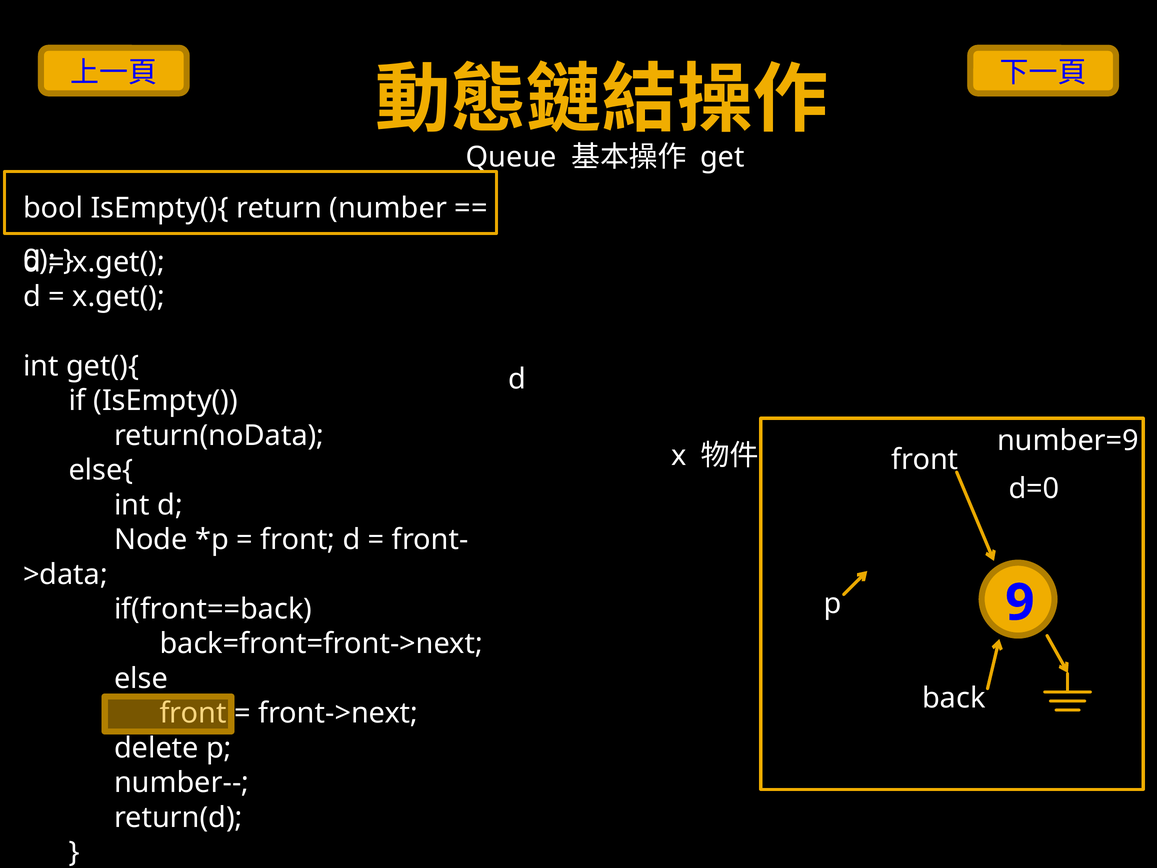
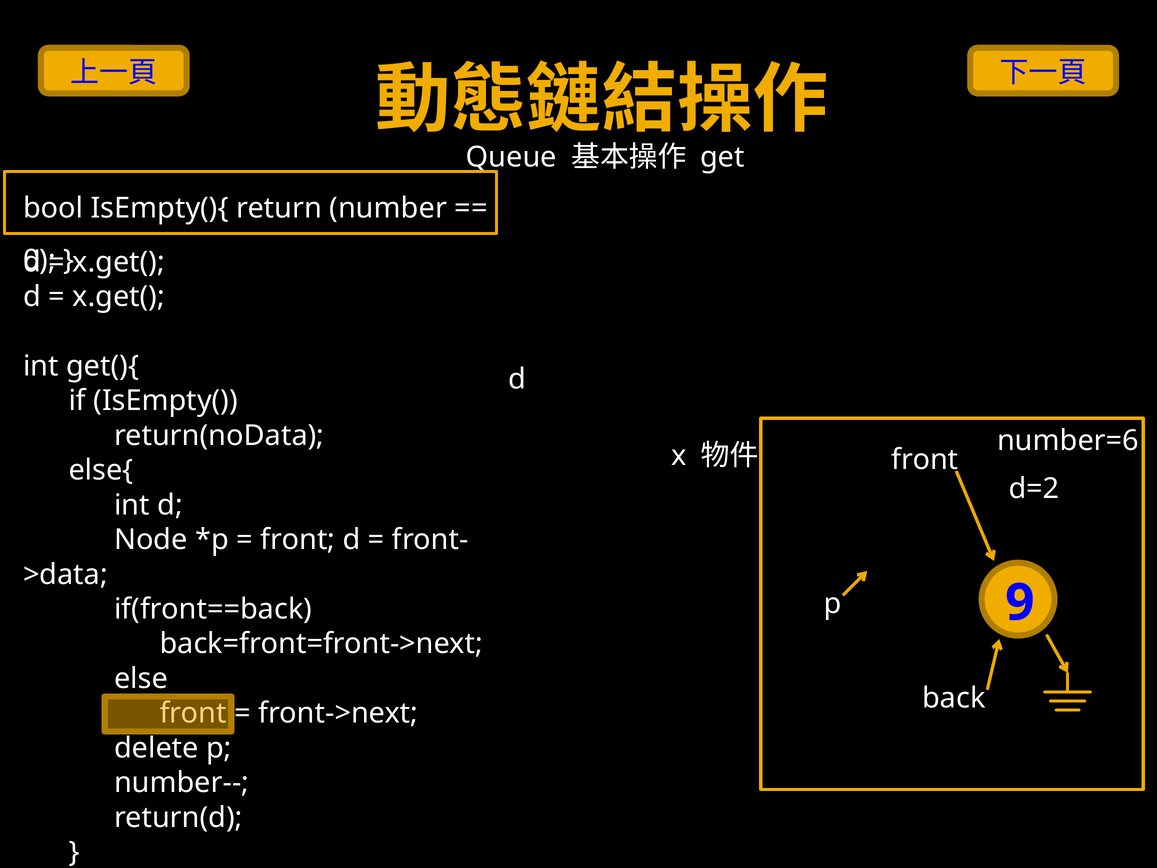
number=9: number=9 -> number=6 (1068, 441)
d=0: d=0 -> d=2 (1034, 489)
